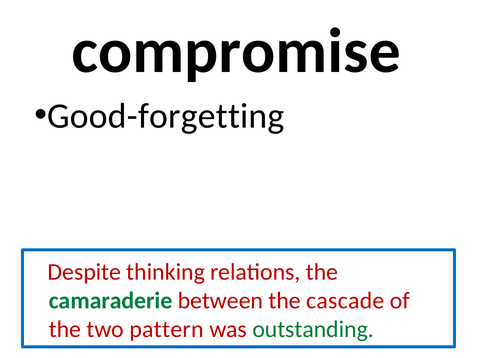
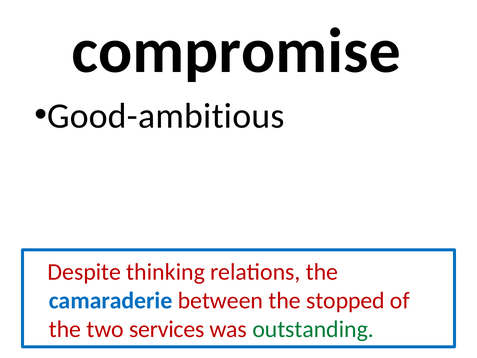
Good-forgetting: Good-forgetting -> Good-ambitious (166, 116)
camaraderie colour: green -> blue (111, 300)
cascade: cascade -> stopped (345, 300)
pattern: pattern -> services (167, 329)
